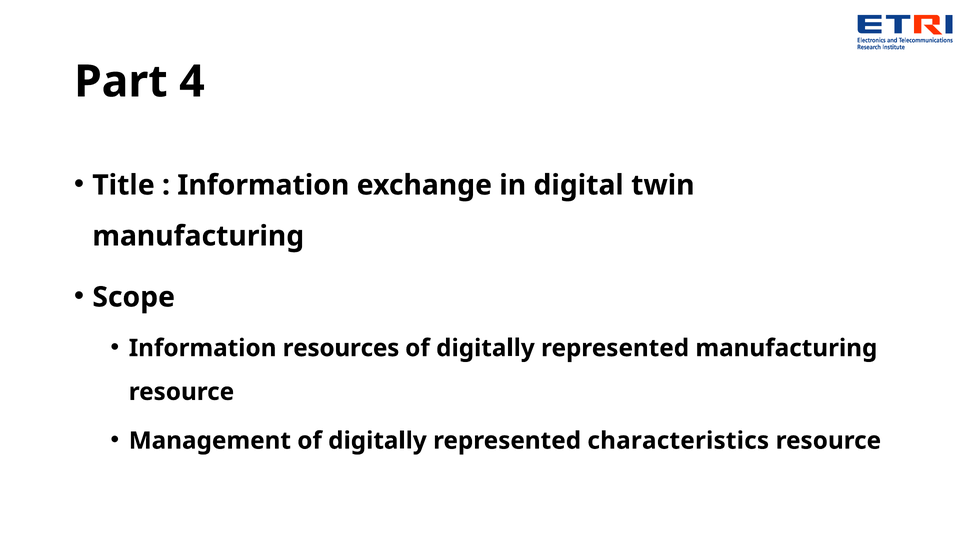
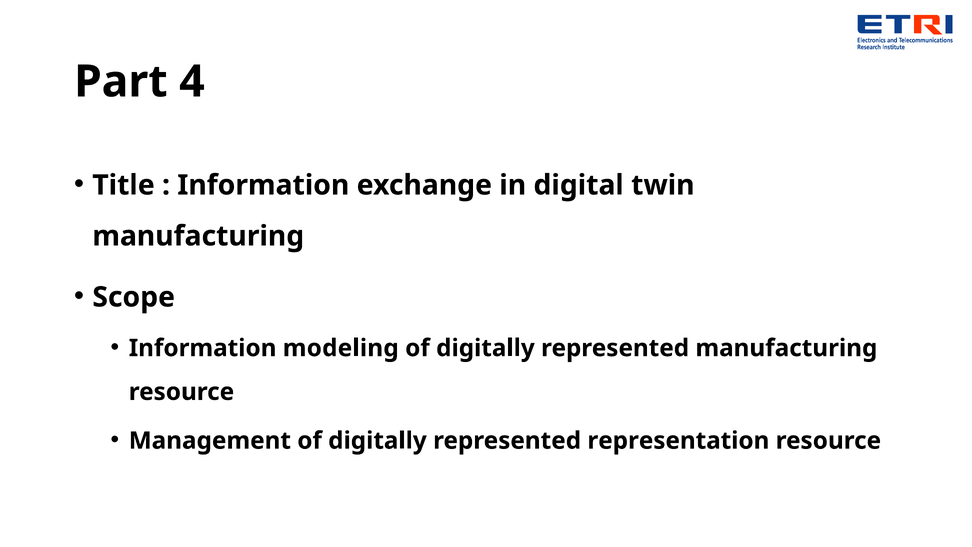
resources: resources -> modeling (341, 348)
characteristics: characteristics -> representation (678, 441)
